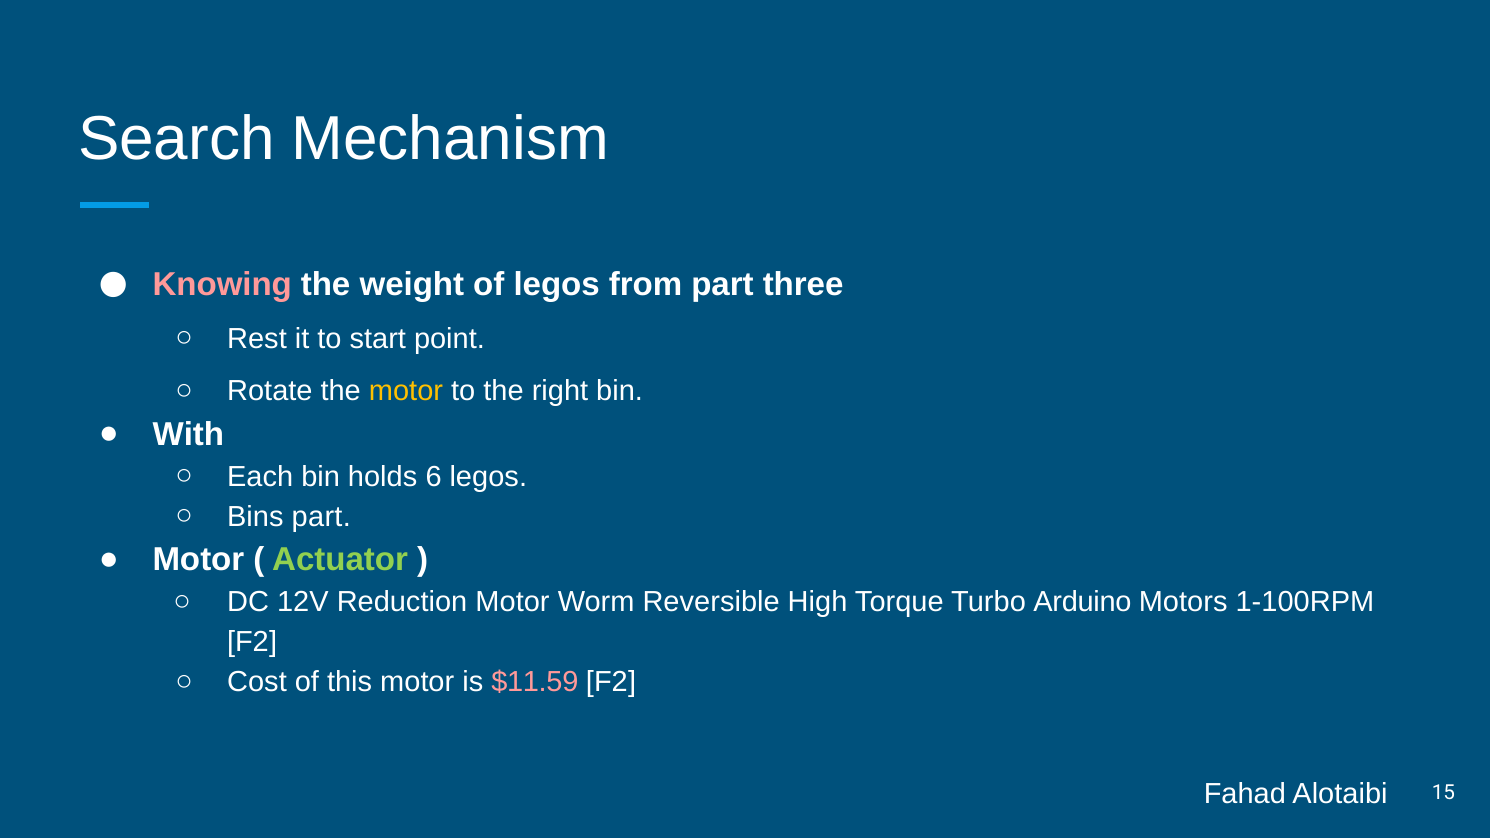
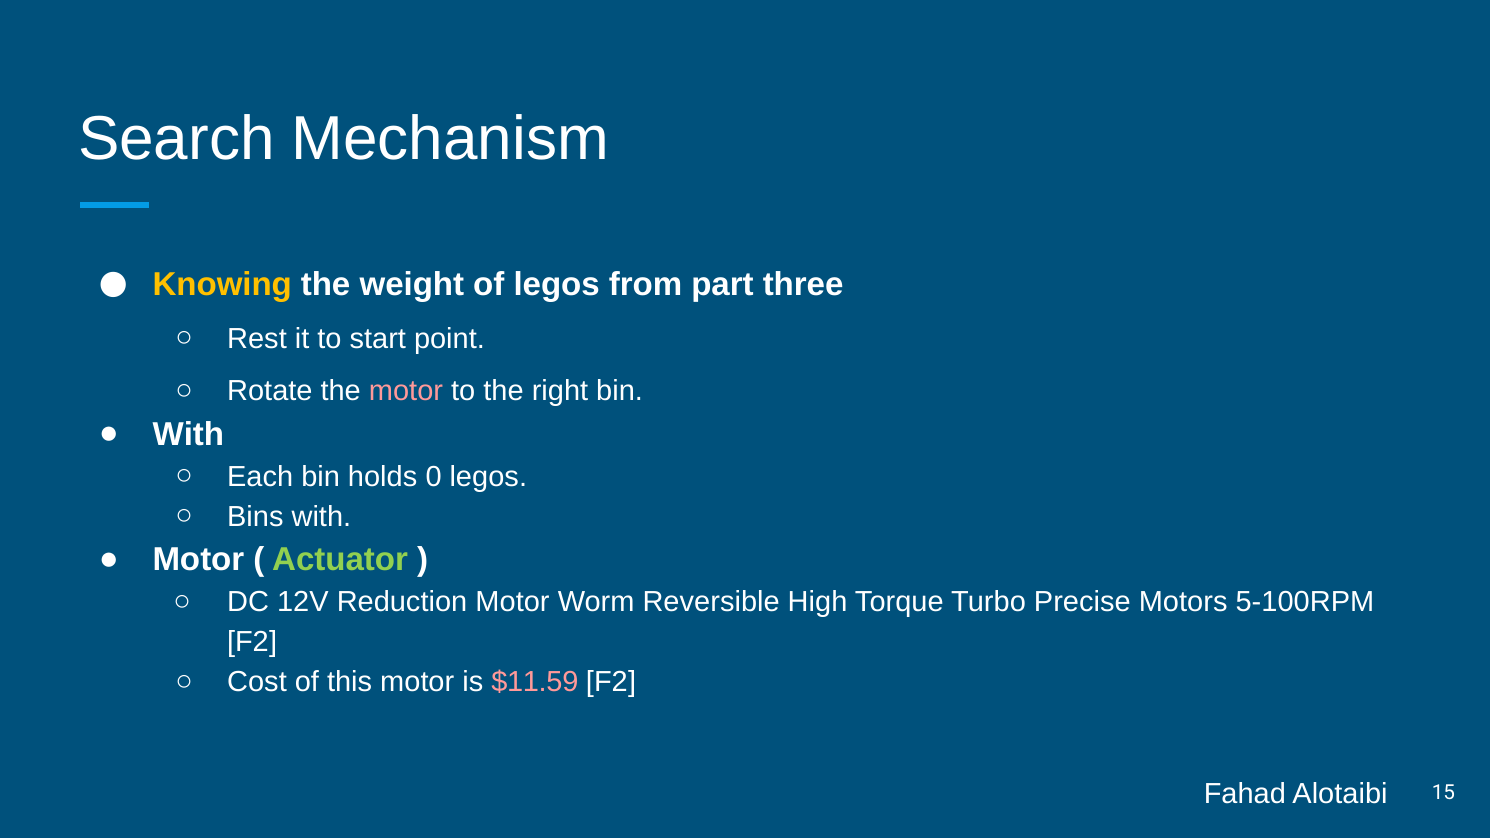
Knowing colour: pink -> yellow (222, 285)
motor colour: yellow -> pink (406, 391)
6: 6 -> 0 (434, 477)
Bins part: part -> with (321, 517)
Arduino: Arduino -> Precise (1082, 602)
1-100RPM: 1-100RPM -> 5-100RPM (1305, 602)
